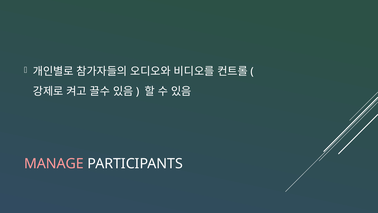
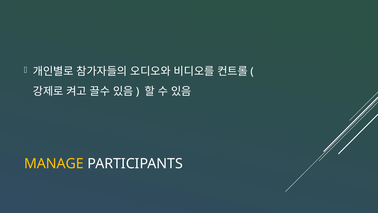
MANAGE colour: pink -> yellow (54, 163)
